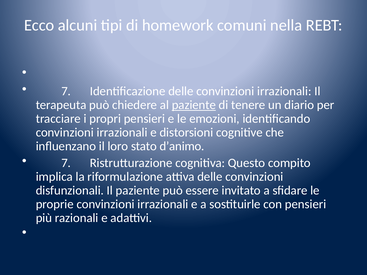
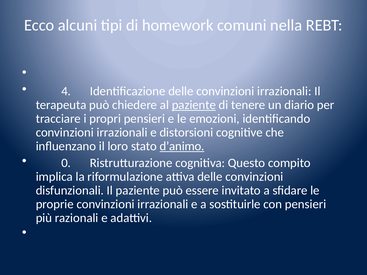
7: 7 -> 4 (66, 91)
d’animo underline: none -> present (182, 146)
7: 7 -> 0 (66, 163)
